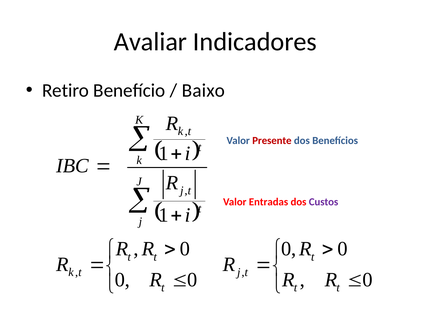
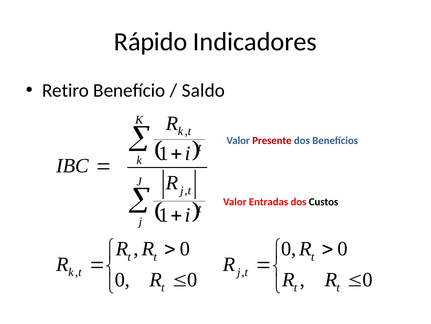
Avaliar: Avaliar -> Rápido (151, 42)
Baixo: Baixo -> Saldo (203, 90)
Custos colour: purple -> black (324, 201)
